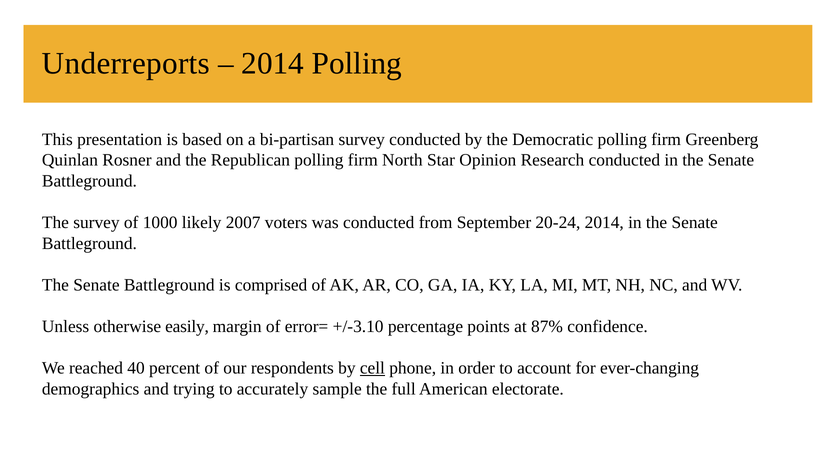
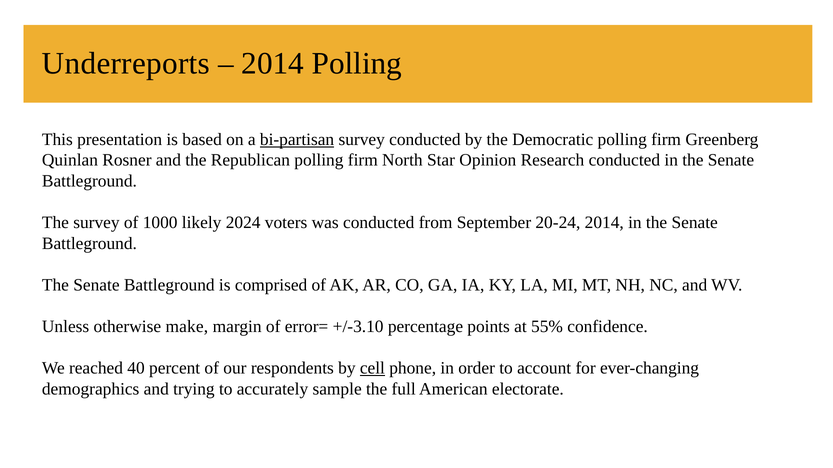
bi-partisan underline: none -> present (297, 139)
2007: 2007 -> 2024 (243, 223)
easily: easily -> make (187, 327)
87%: 87% -> 55% (547, 327)
